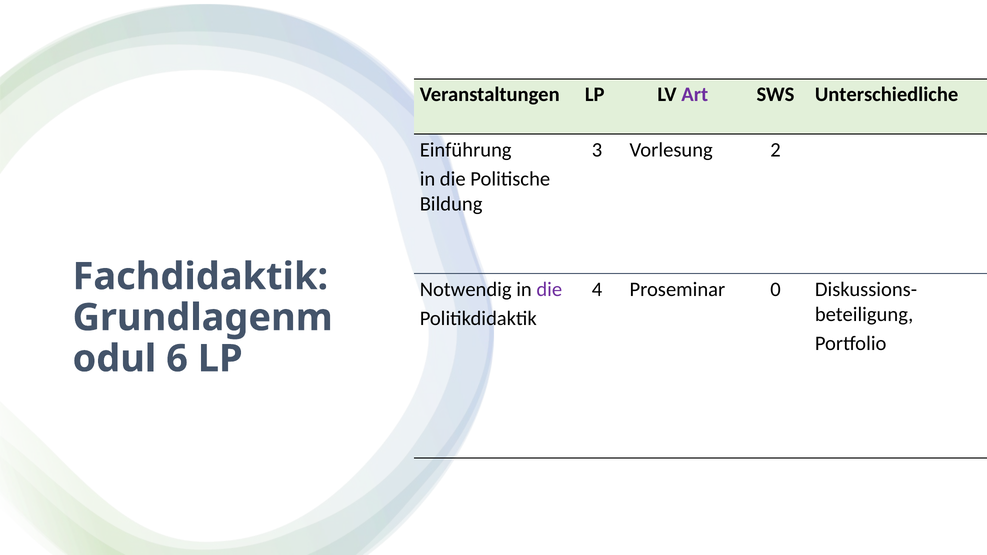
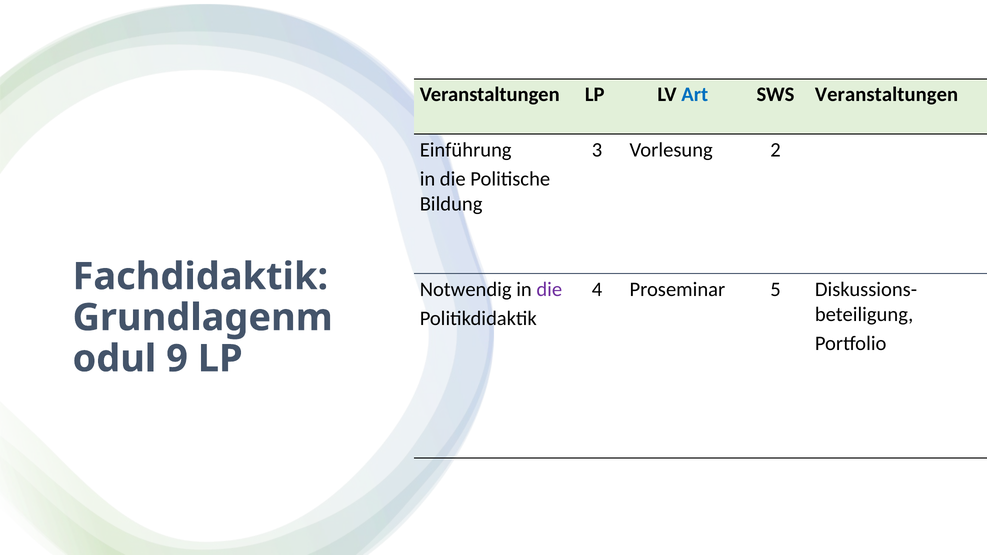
Art colour: purple -> blue (695, 95)
SWS Unterschiedliche: Unterschiedliche -> Veranstaltungen (887, 95)
0: 0 -> 5 (776, 289)
6: 6 -> 9 (177, 359)
